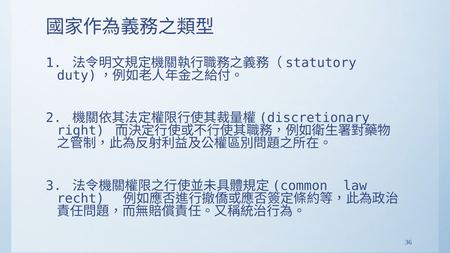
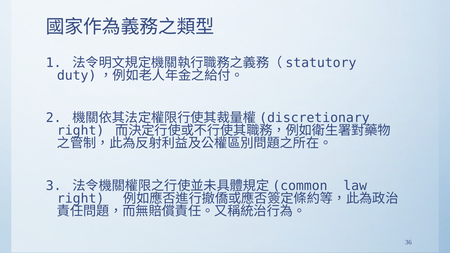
recht: recht -> right (81, 199)
